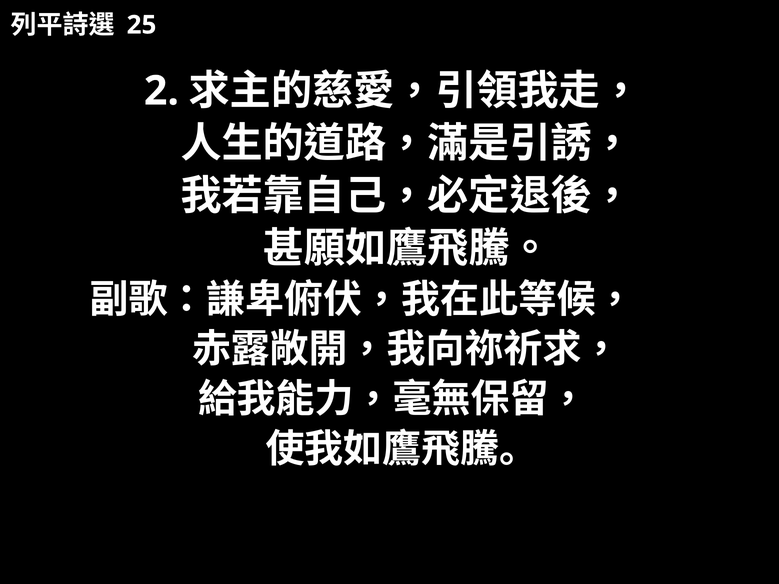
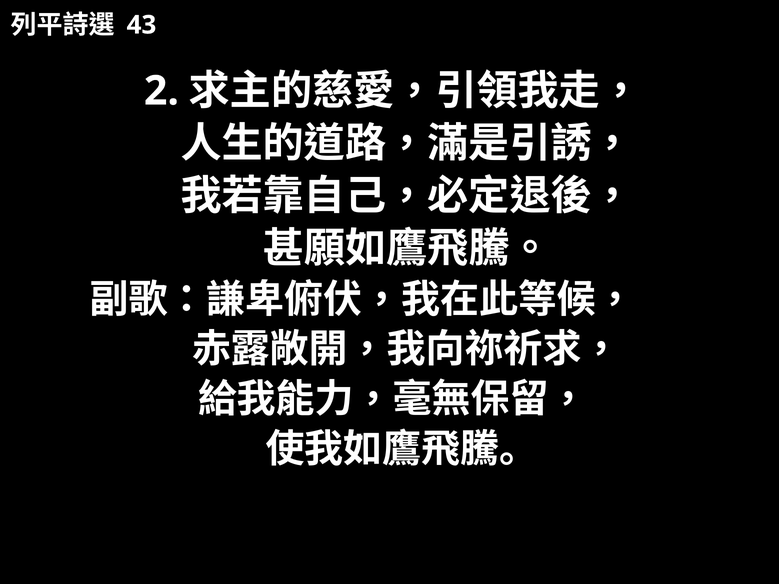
25: 25 -> 43 (142, 25)
